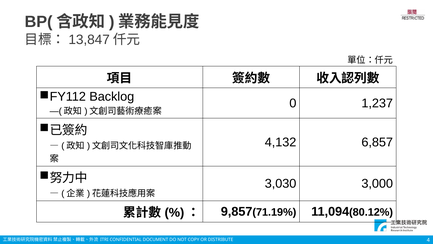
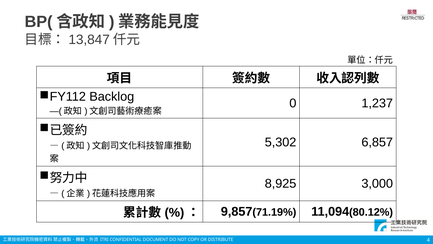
4,132: 4,132 -> 5,302 (281, 142)
3,030: 3,030 -> 8,925 (281, 183)
